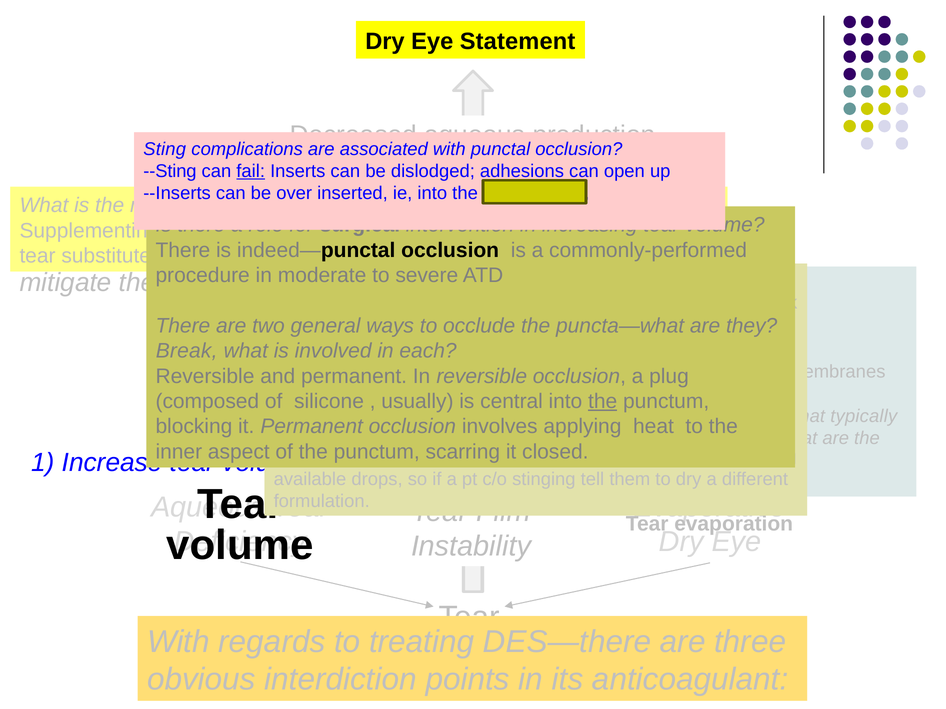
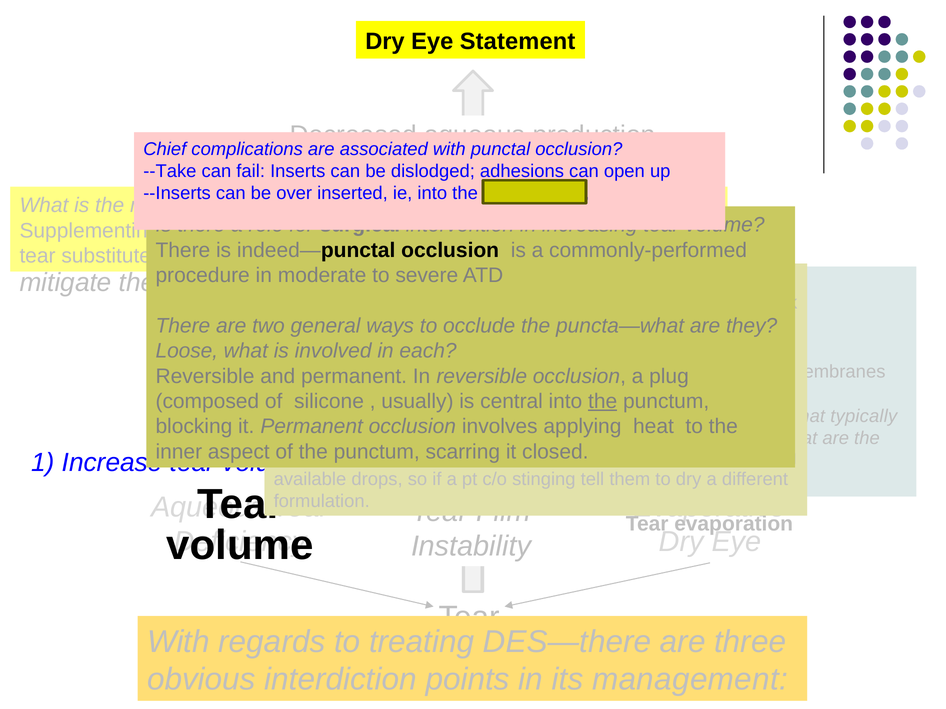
Sting: Sting -> Chief (165, 149)
--Sting: --Sting -> --Take (170, 171)
fail underline: present -> none (251, 171)
Break: Break -> Loose (187, 351)
anticoagulant: anticoagulant -> management (690, 680)
